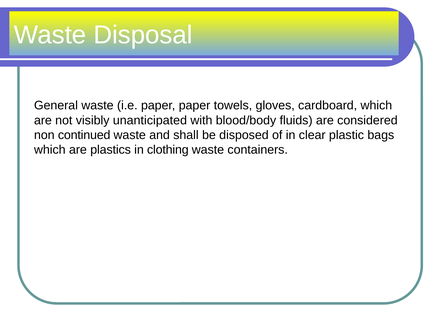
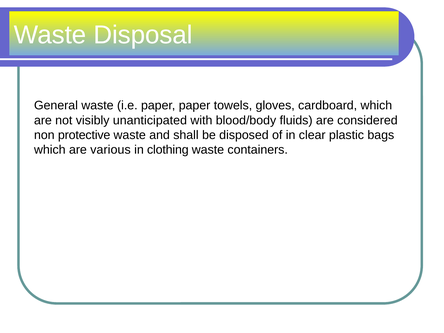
continued: continued -> protective (84, 135)
plastics: plastics -> various (110, 150)
